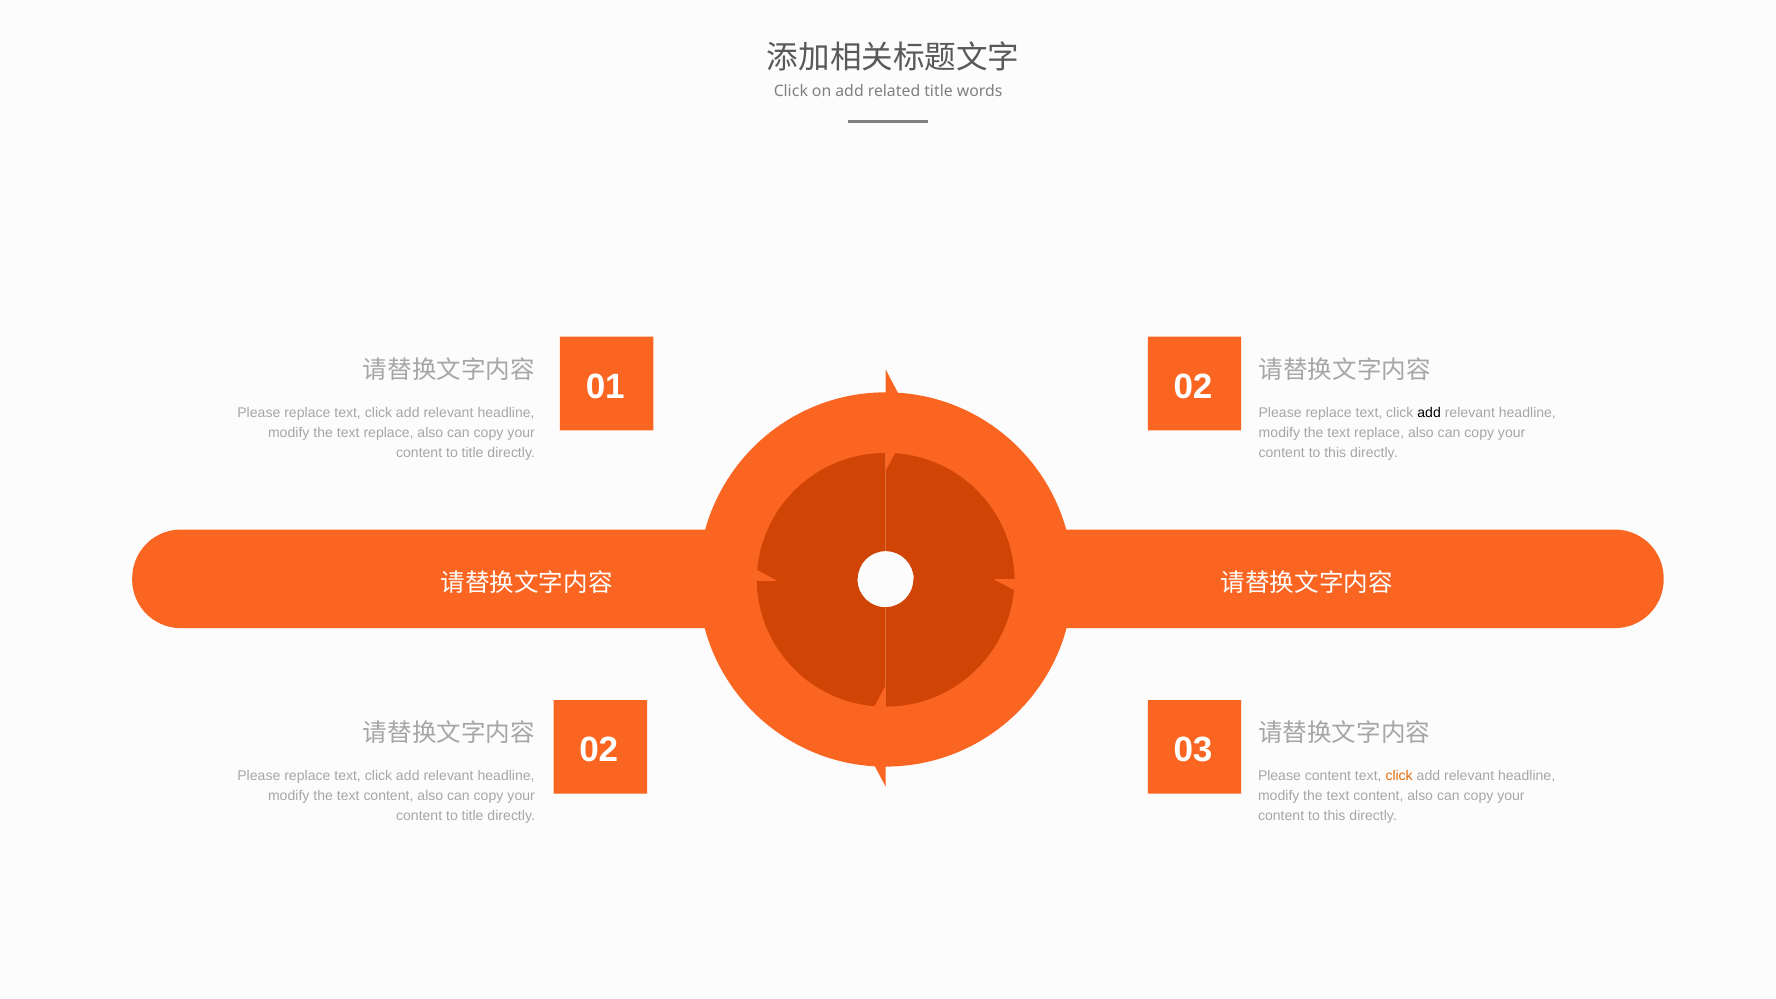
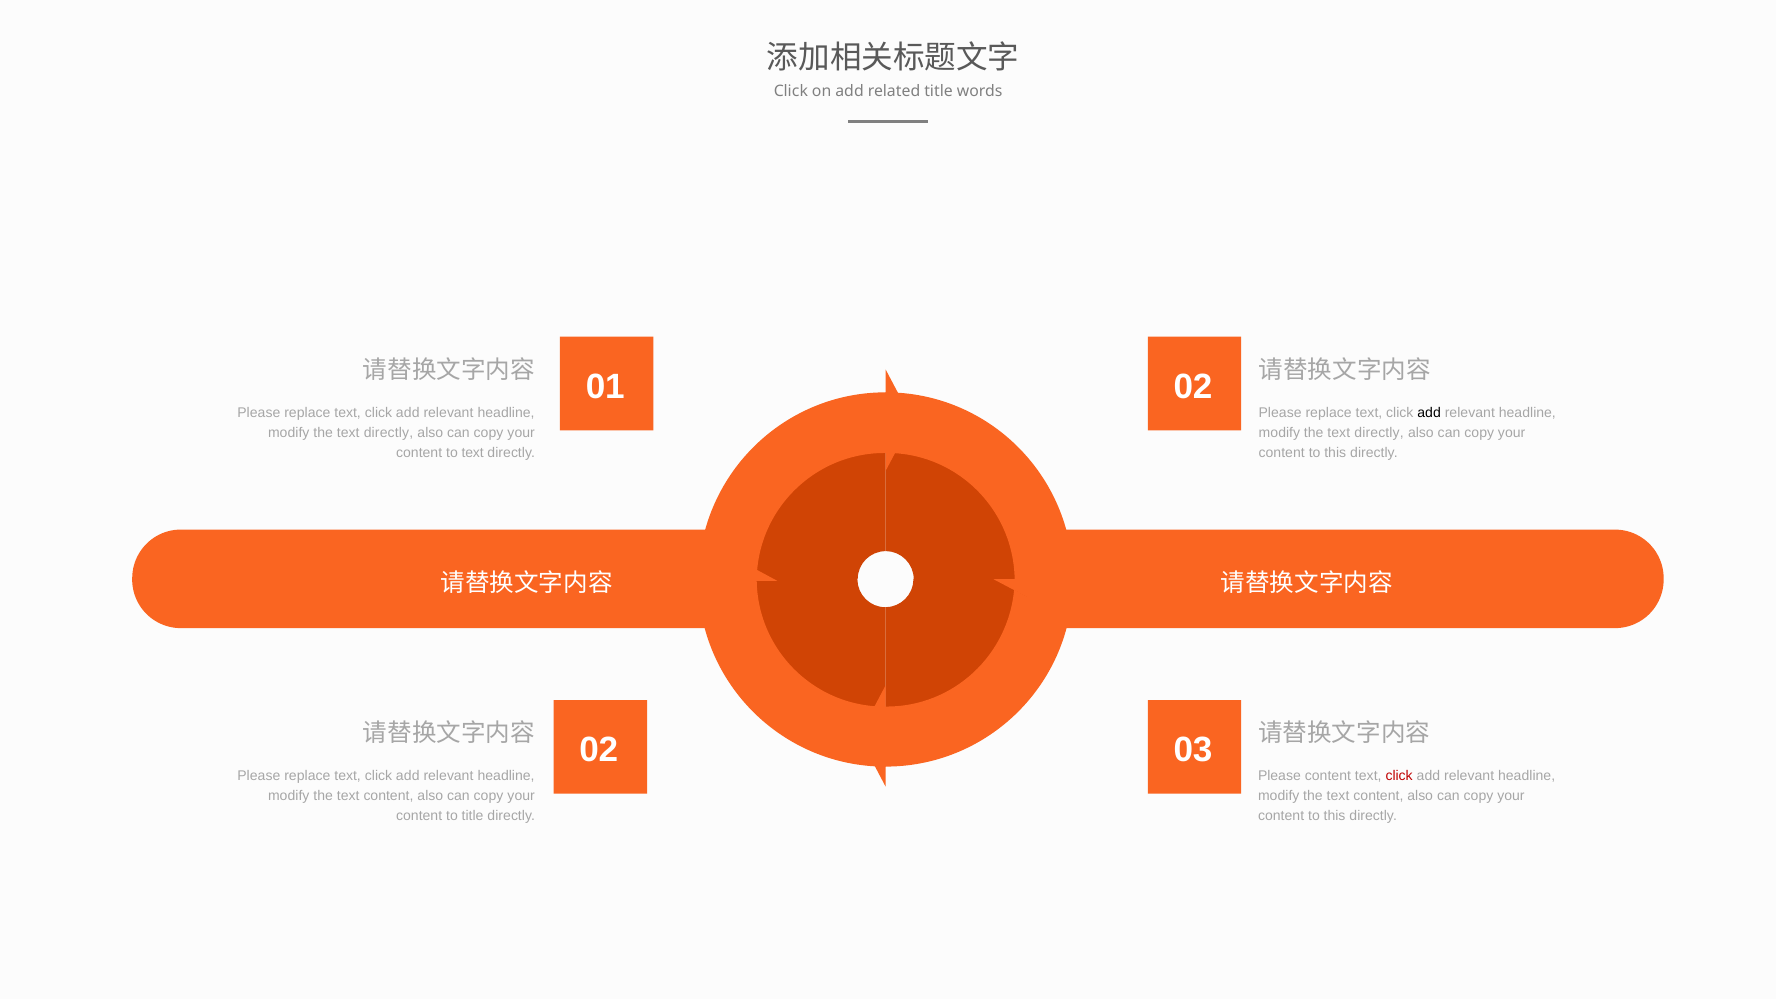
replace: replace -> directly (388, 433)
replace: replace -> directly (1379, 433)
title: title -> text (473, 453)
click colour: orange -> red (1399, 776)
